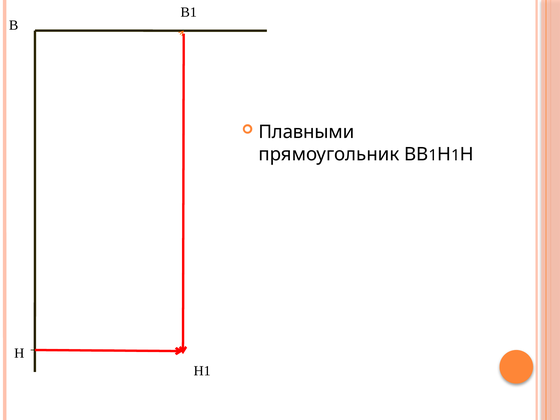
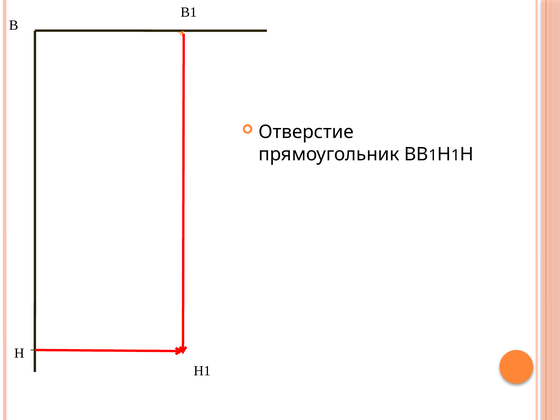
Плавными: Плавными -> Отверстие (306, 132)
